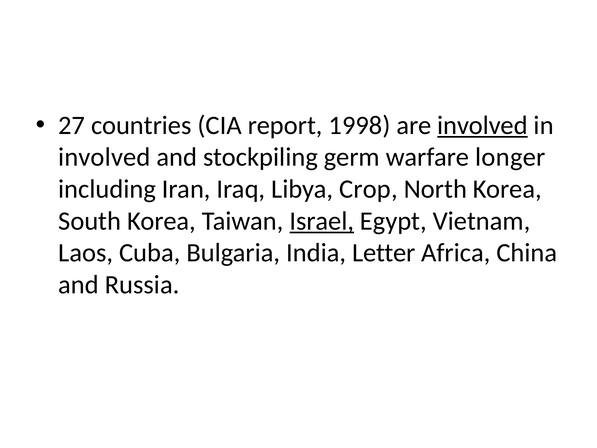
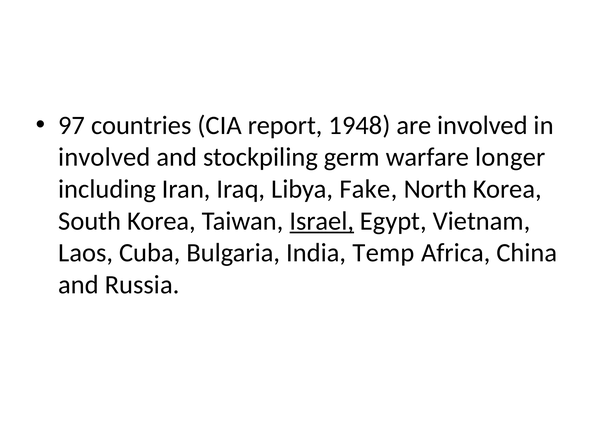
27: 27 -> 97 (72, 125)
1998: 1998 -> 1948 (360, 125)
involved underline: present -> none (482, 125)
Crop: Crop -> Fake (368, 189)
Letter: Letter -> Temp (384, 253)
